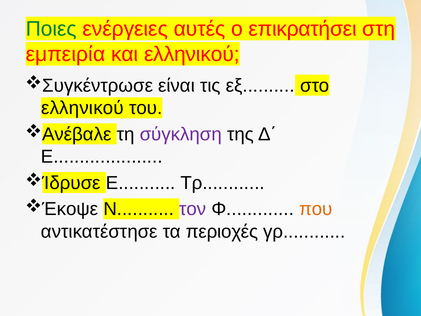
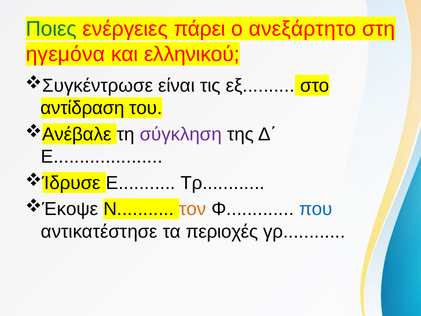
αυτές: αυτές -> πάρει (200, 29)
επικρατήσει: επικρατήσει -> ανεξάρτητο (302, 29)
εμπειρία: εμπειρία -> ηγεμόνα (65, 54)
ελληνικού: ελληνικού -> αντίδραση (83, 108)
τον colour: purple -> orange (193, 209)
που colour: orange -> blue (316, 209)
